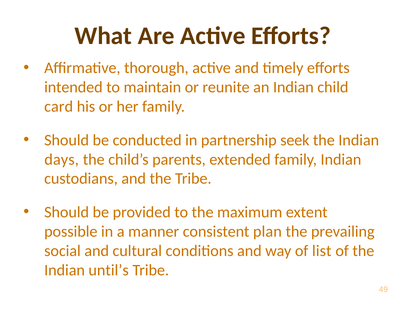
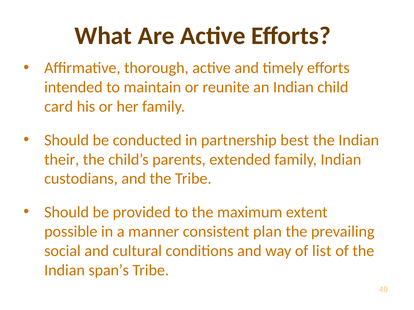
seek: seek -> best (295, 140)
days: days -> their (62, 160)
until’s: until’s -> span’s (109, 271)
